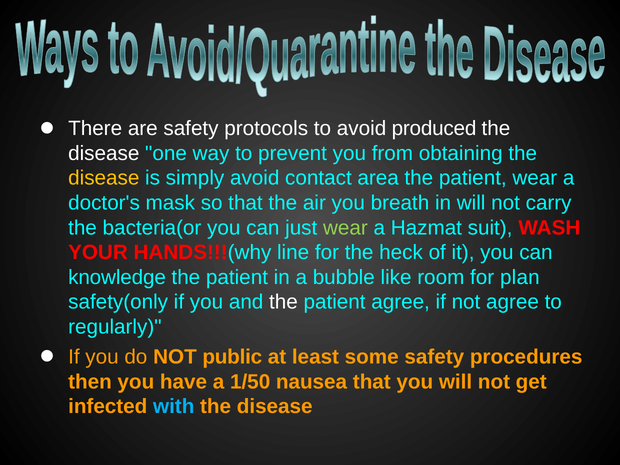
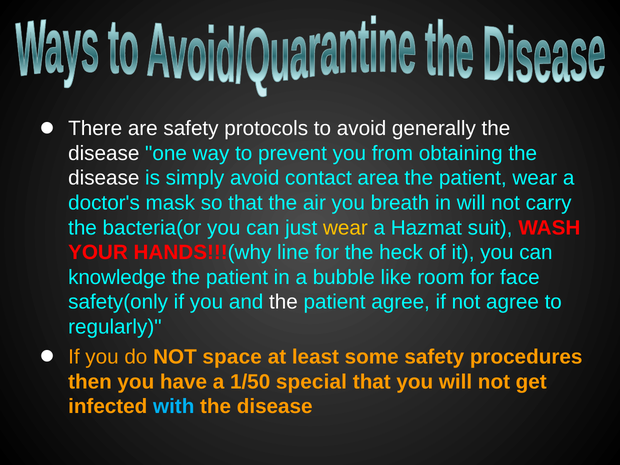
produced: produced -> generally (434, 129)
disease colour: yellow -> white (104, 178)
wear colour: light green -> yellow (345, 228)
plan: plan -> face (520, 277)
public: public -> space (232, 357)
nausea: nausea -> special (311, 382)
